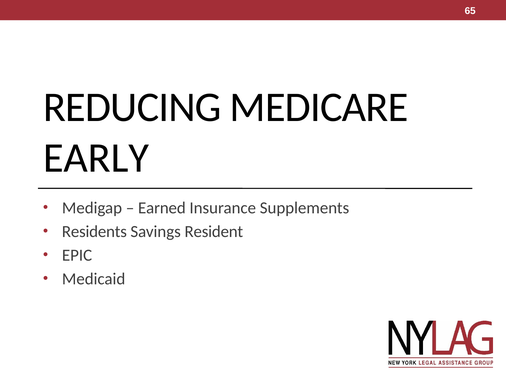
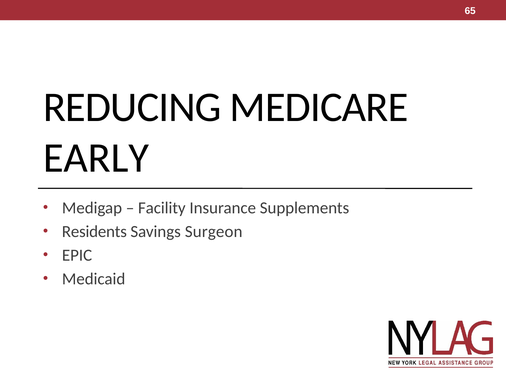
Earned: Earned -> Facility (162, 208)
Resident: Resident -> Surgeon (214, 231)
